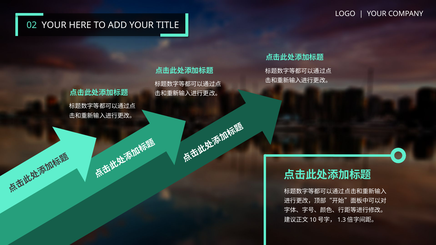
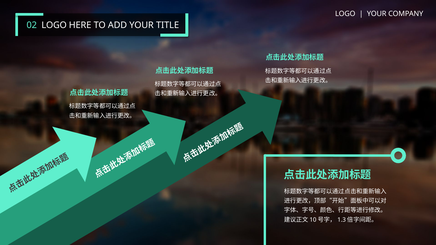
02 YOUR: YOUR -> LOGO (54, 25)
